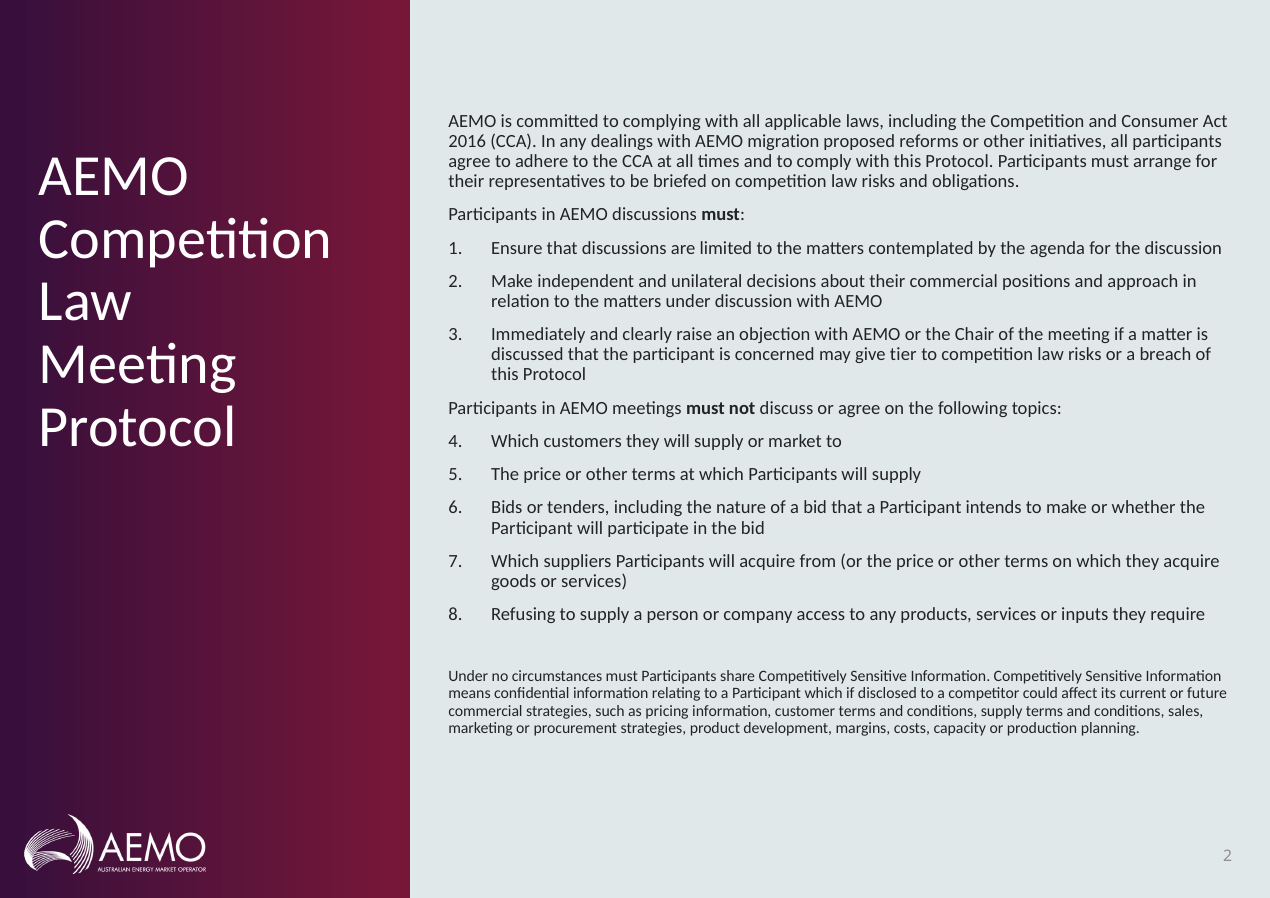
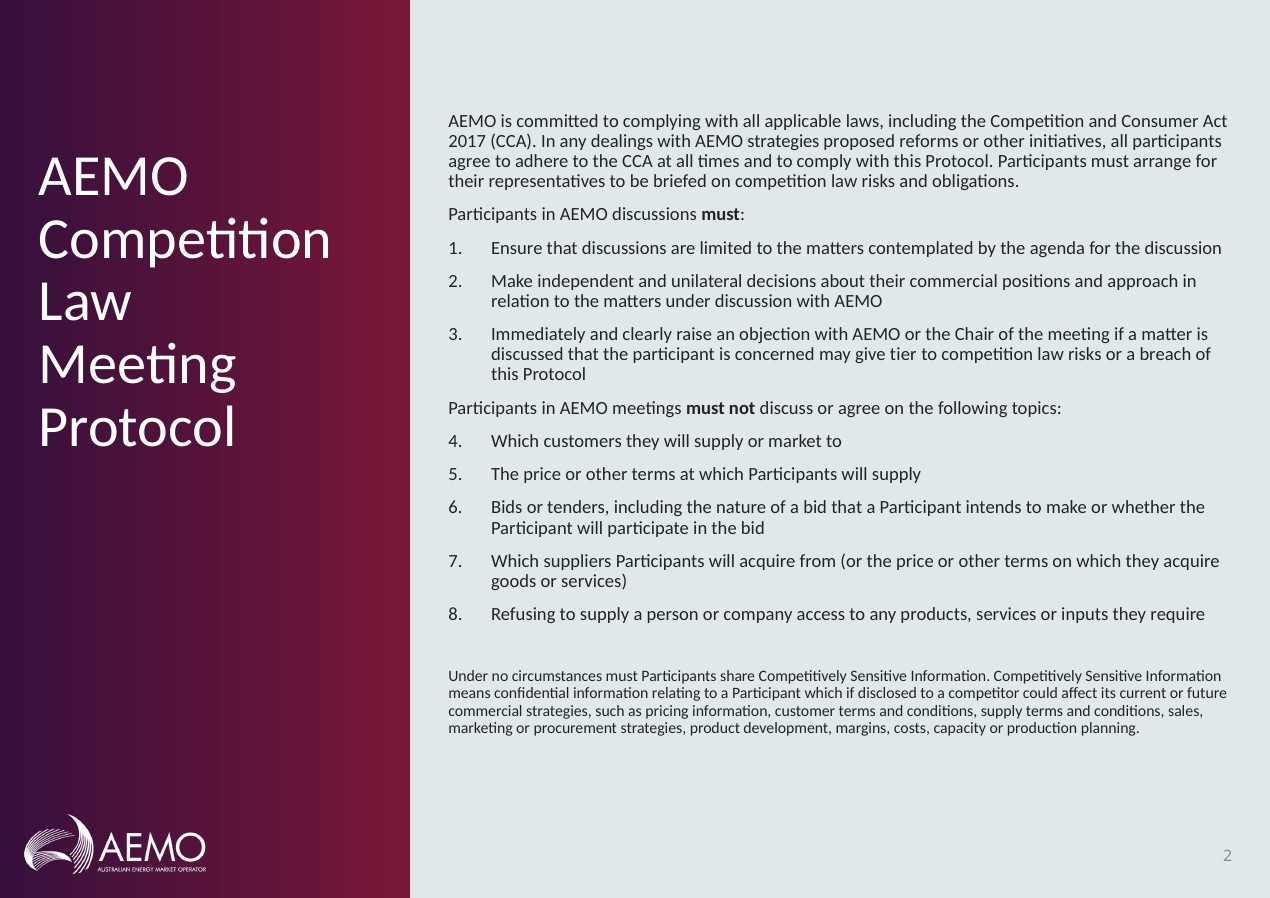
2016: 2016 -> 2017 (467, 141)
AEMO migration: migration -> strategies (783, 141)
